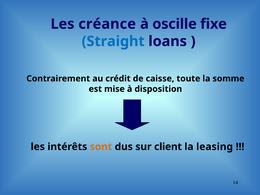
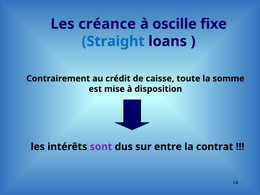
sont colour: orange -> purple (101, 147)
client: client -> entre (168, 147)
leasing: leasing -> contrat (215, 147)
